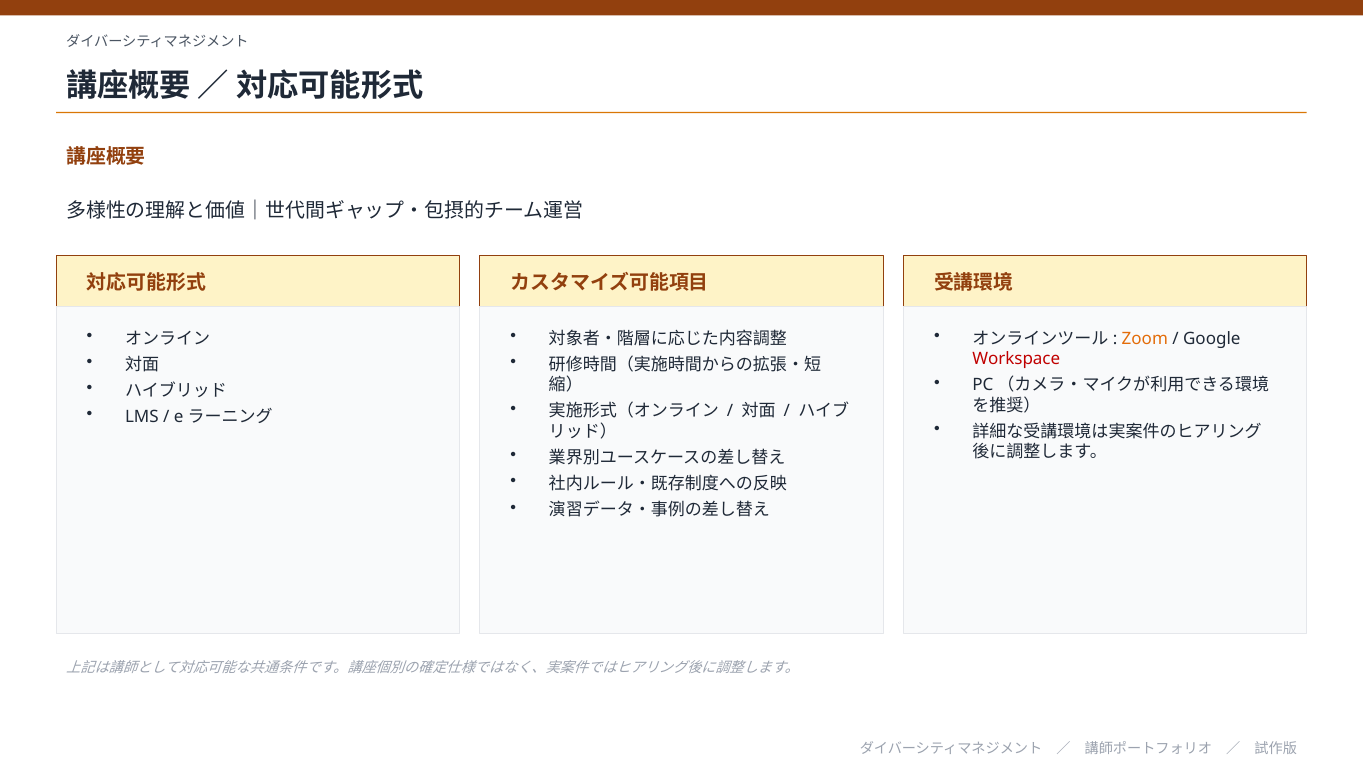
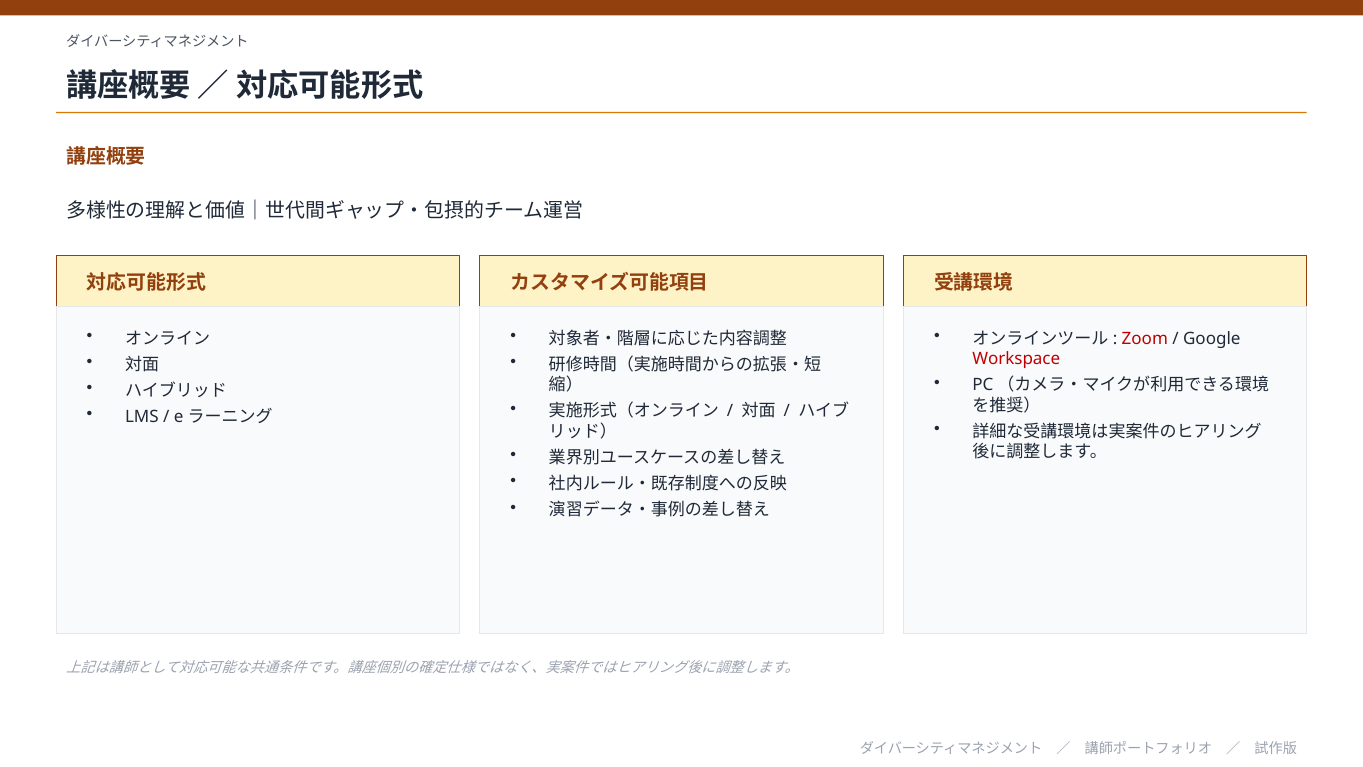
Zoom colour: orange -> red (1145, 338)
